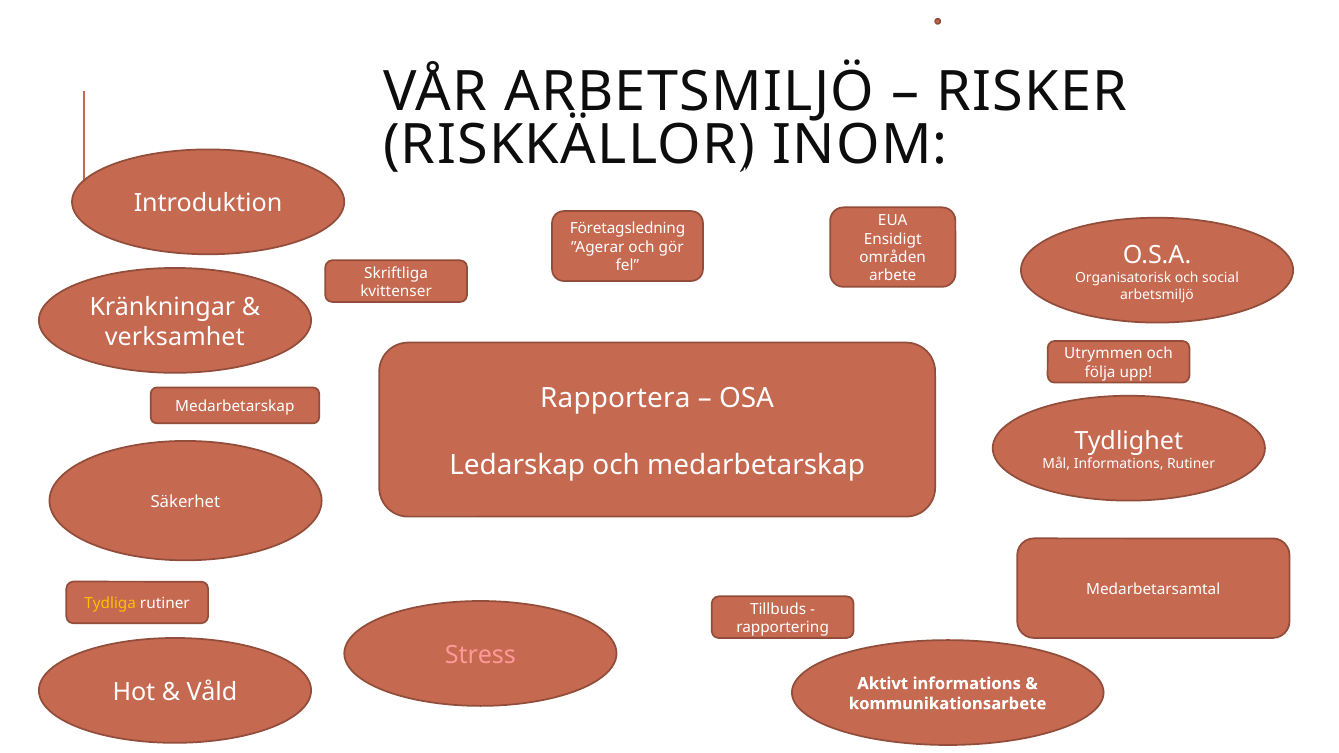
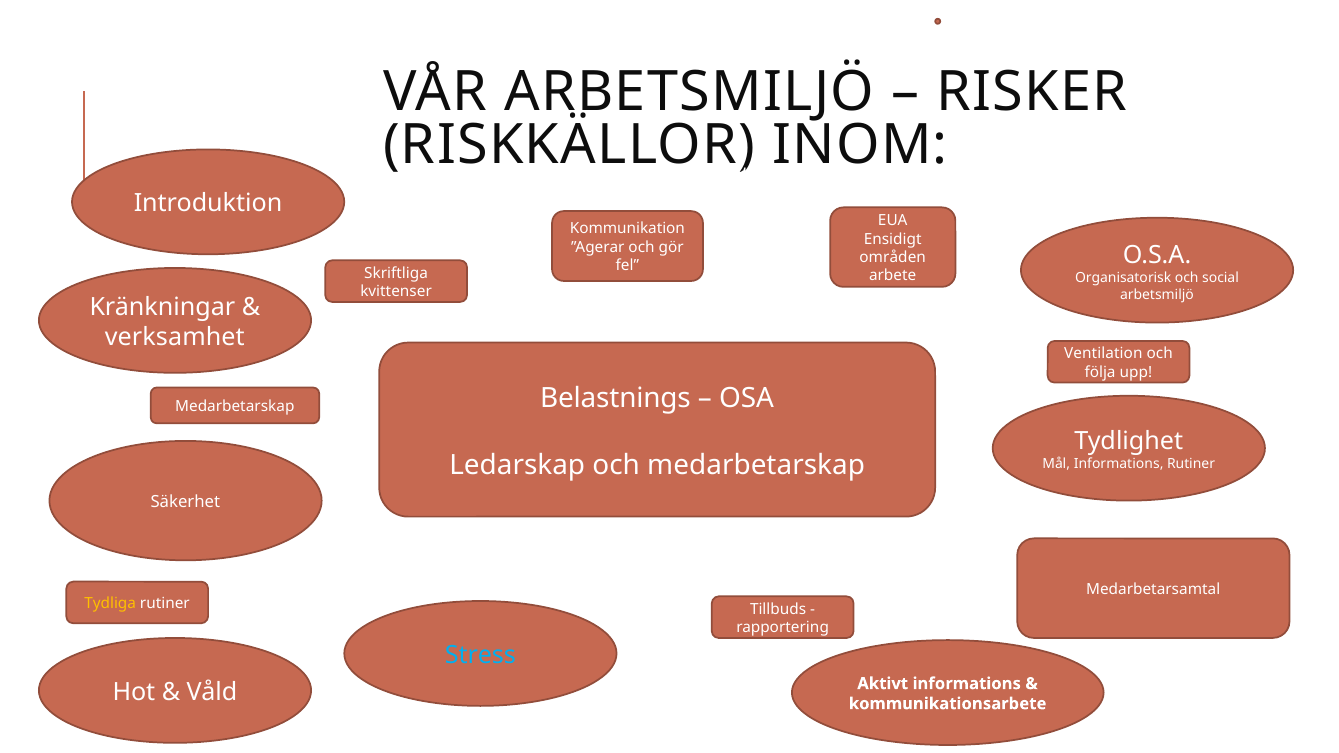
Företagsledning: Företagsledning -> Kommunikation (627, 229)
Utrymmen: Utrymmen -> Ventilation (1103, 354)
Rapportera: Rapportera -> Belastnings (615, 398)
Stress colour: pink -> light blue (480, 655)
